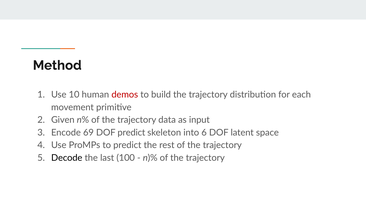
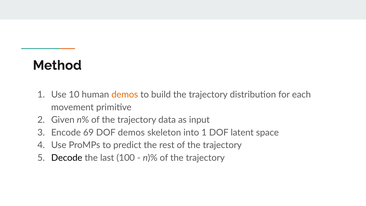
demos colour: red -> orange (125, 95)
DOF predict: predict -> demos (131, 133)
into 6: 6 -> 1 (204, 133)
